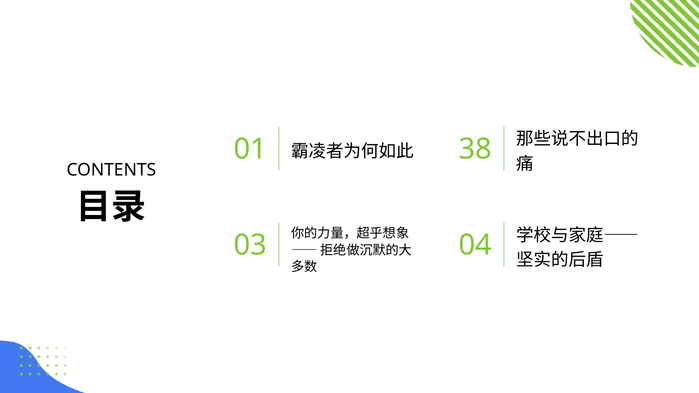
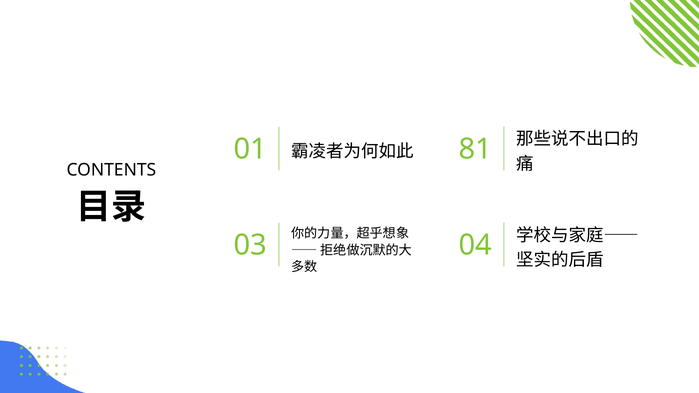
38: 38 -> 81 (475, 149)
